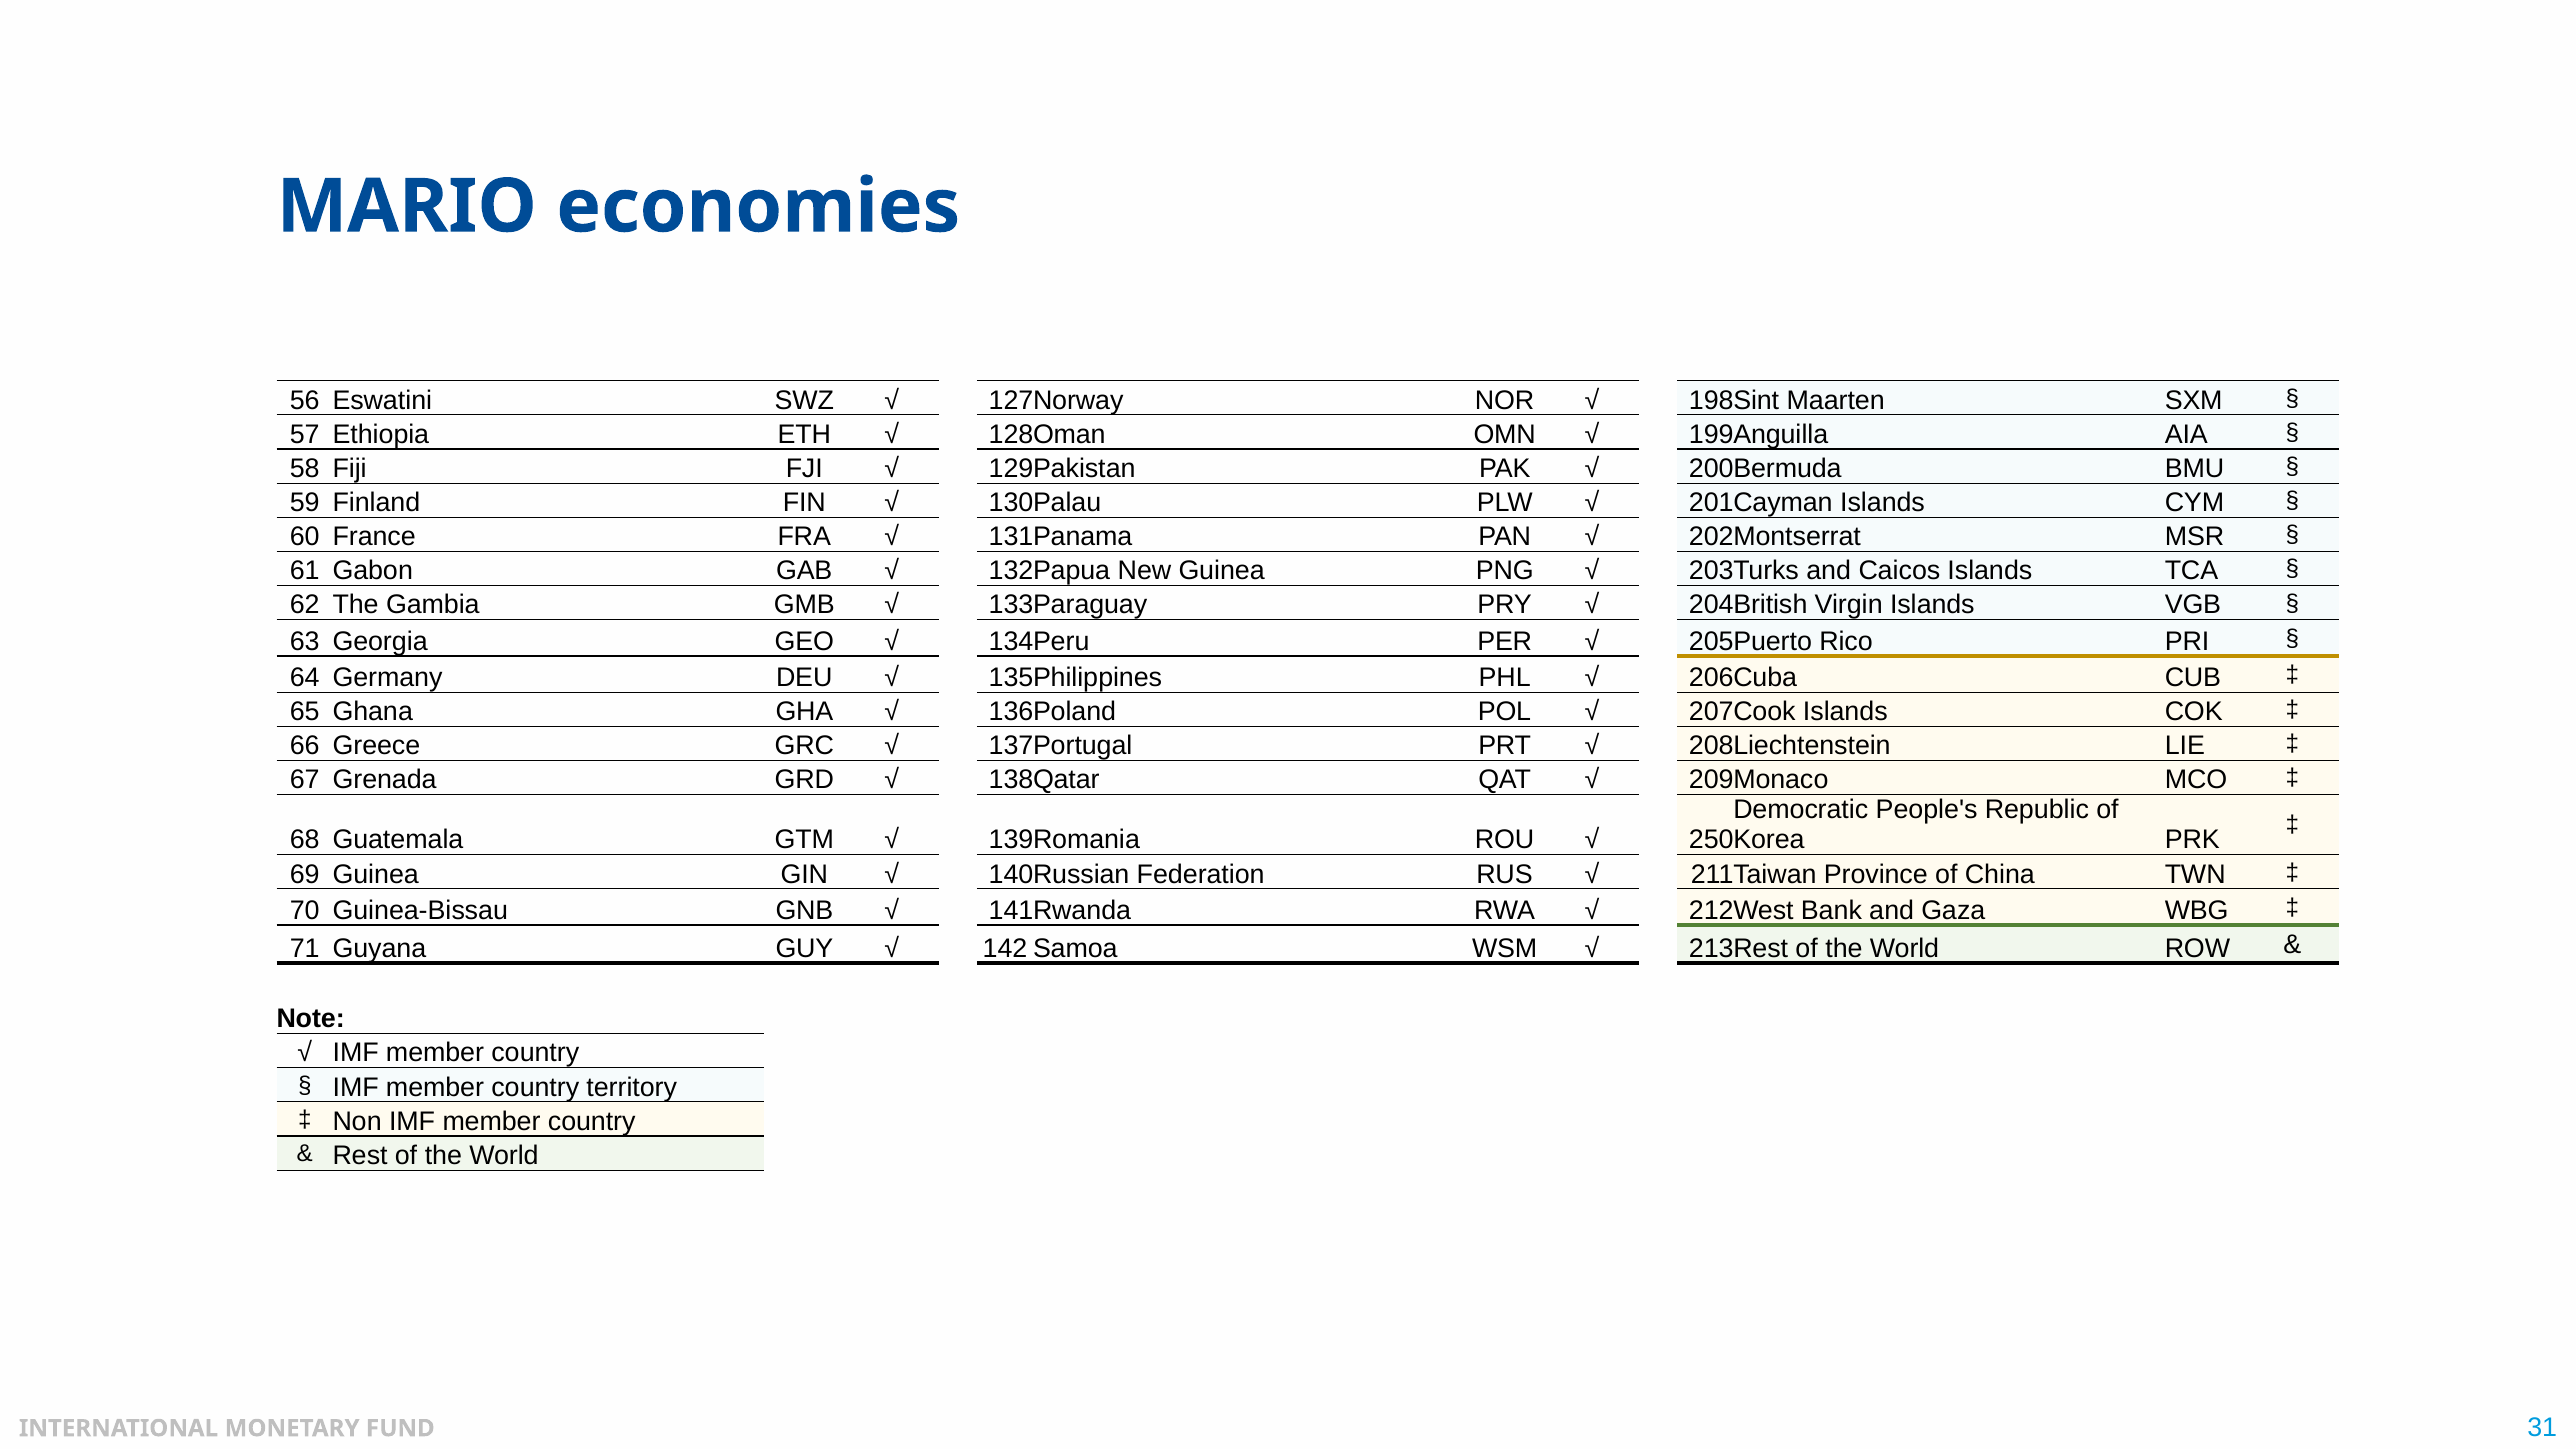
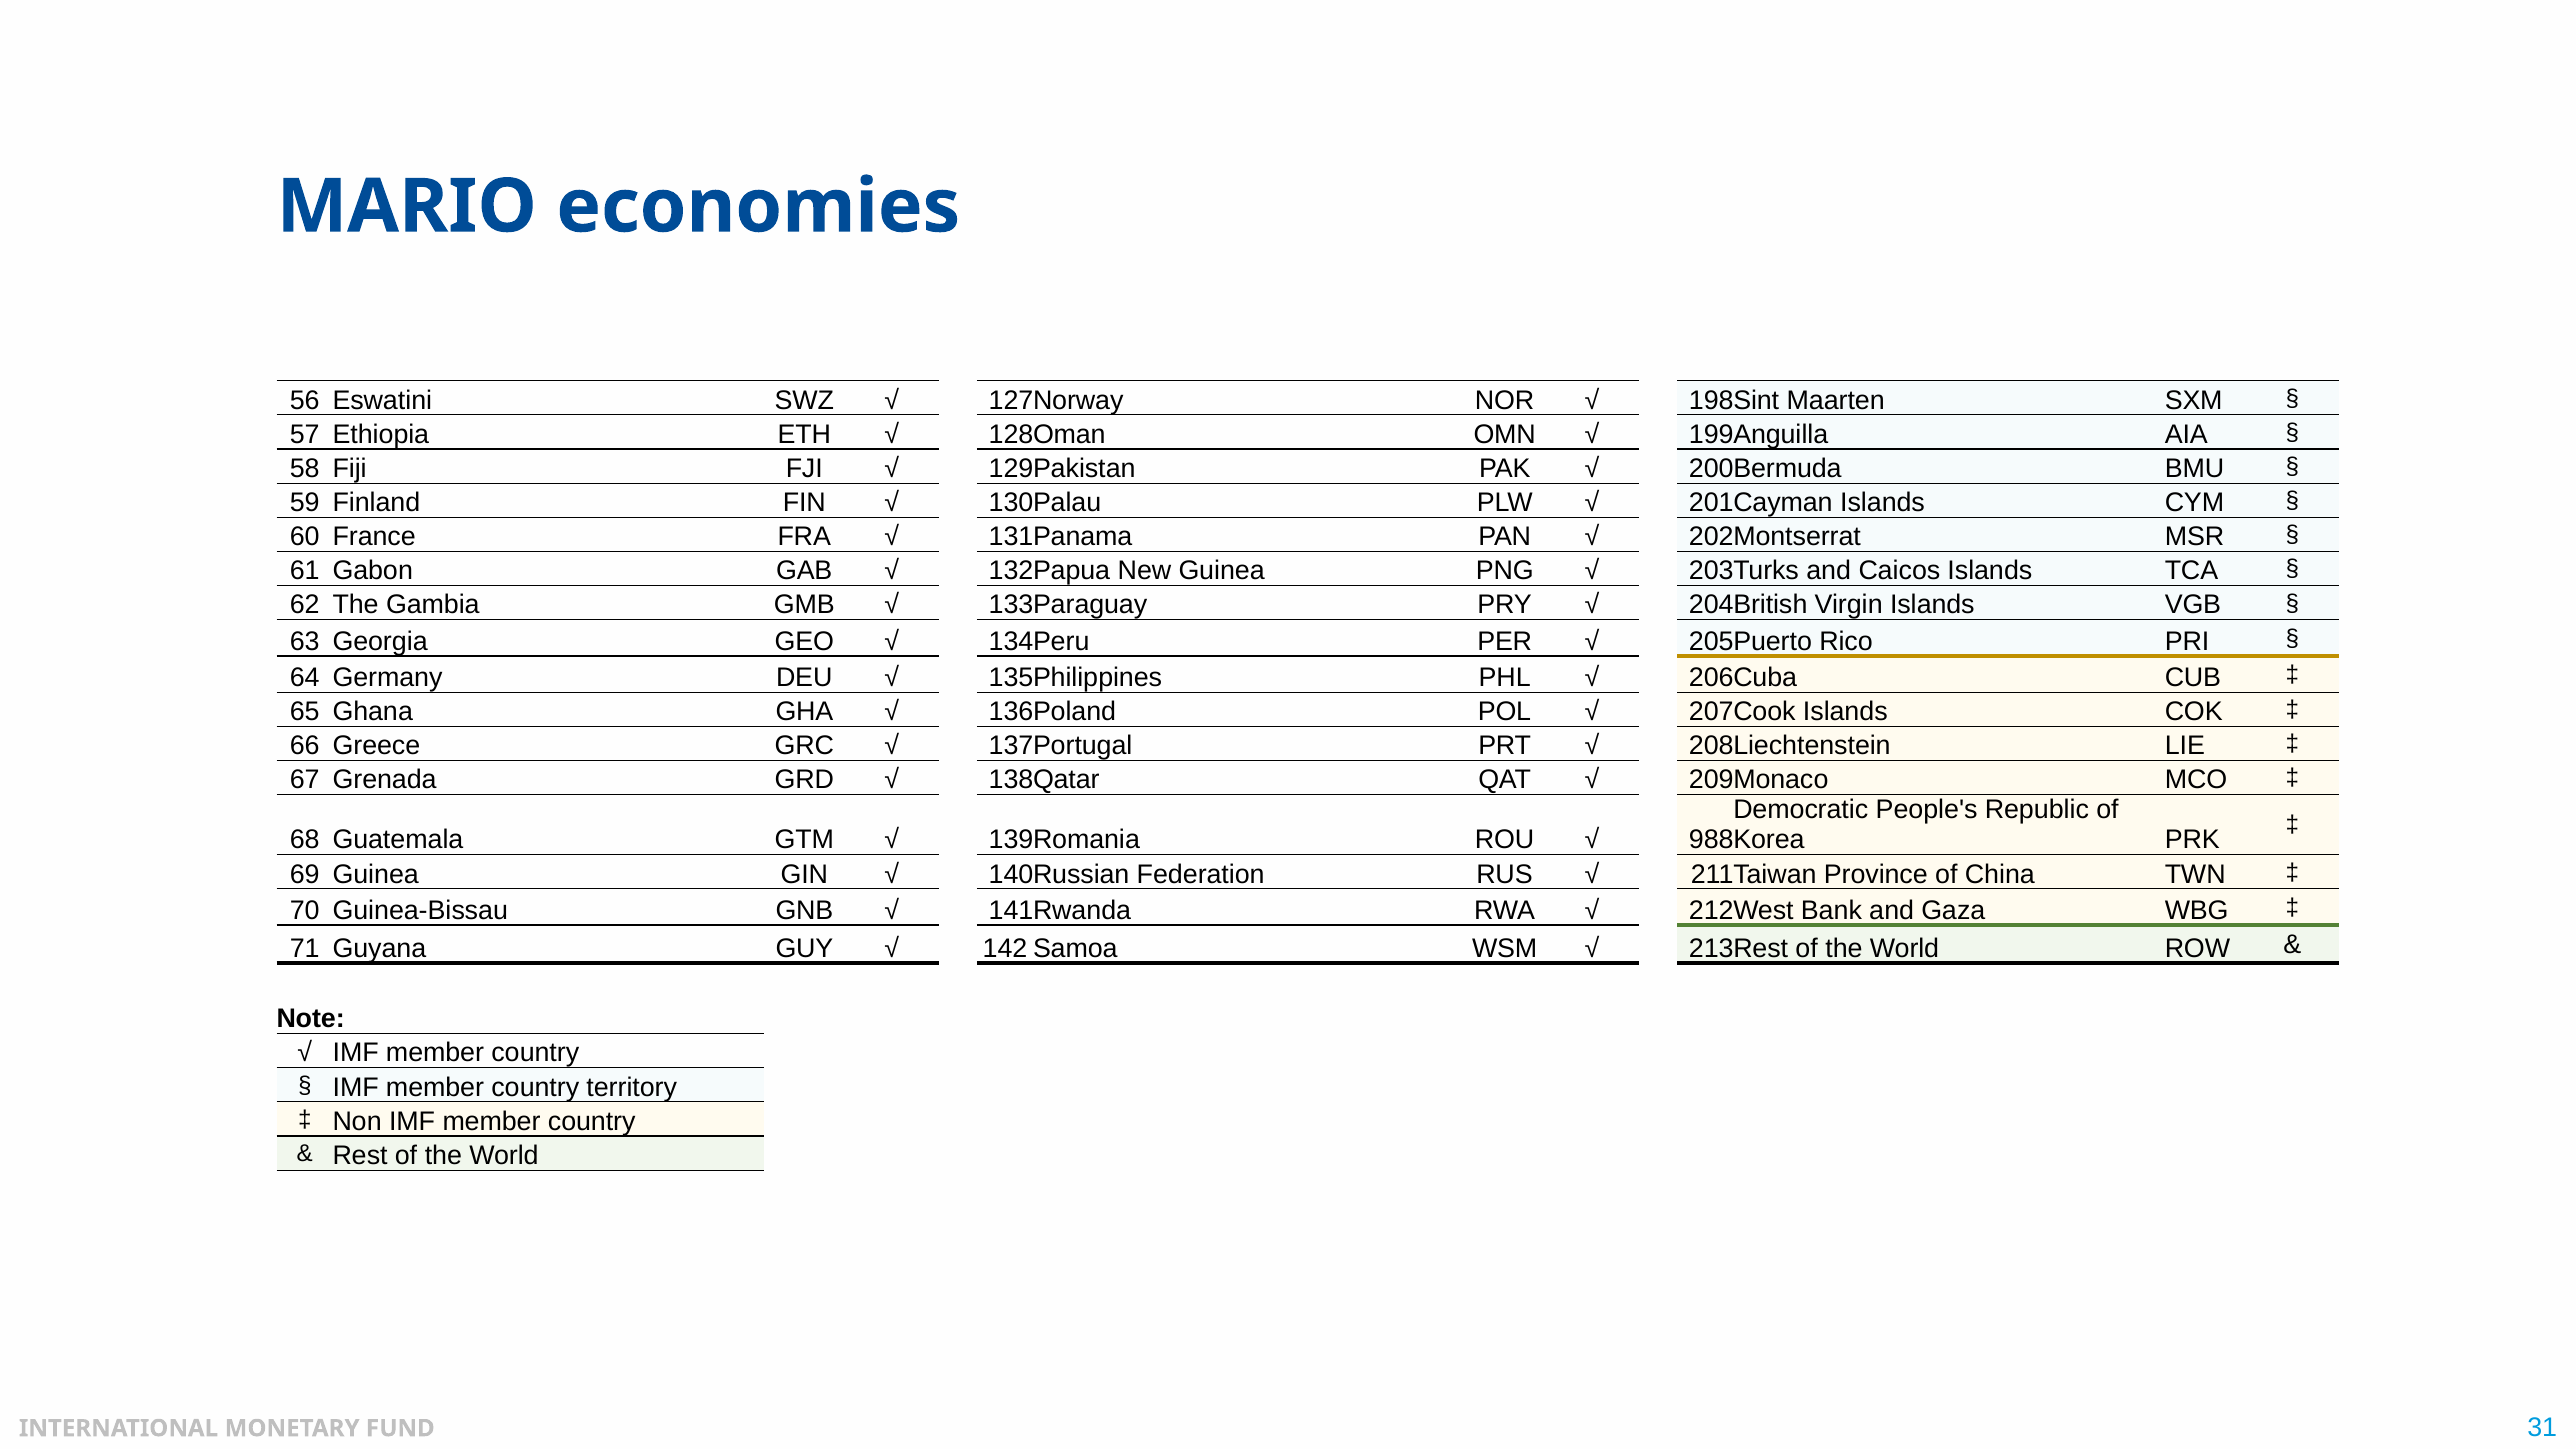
250: 250 -> 988 (1711, 840)
